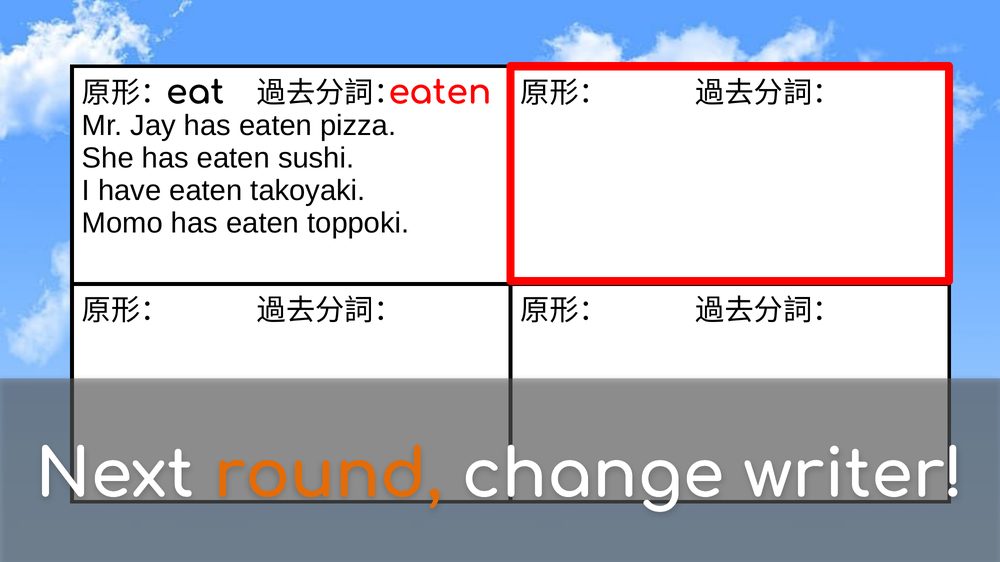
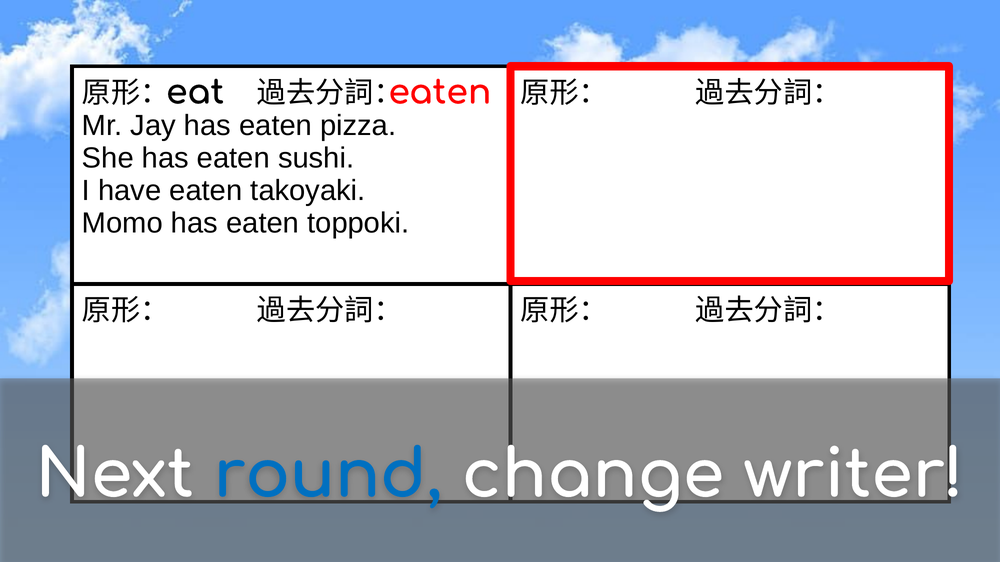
round colour: orange -> blue (328, 475)
